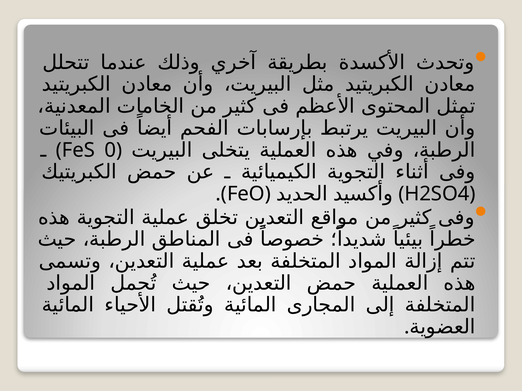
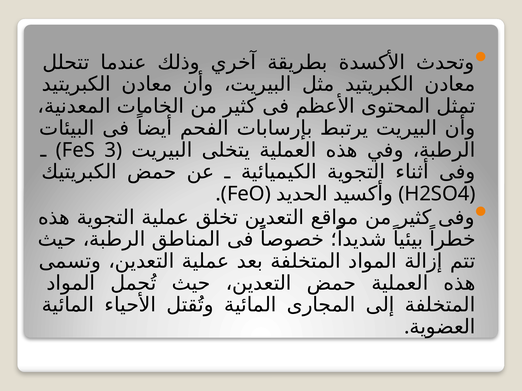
0: 0 -> 3 (110, 150)
